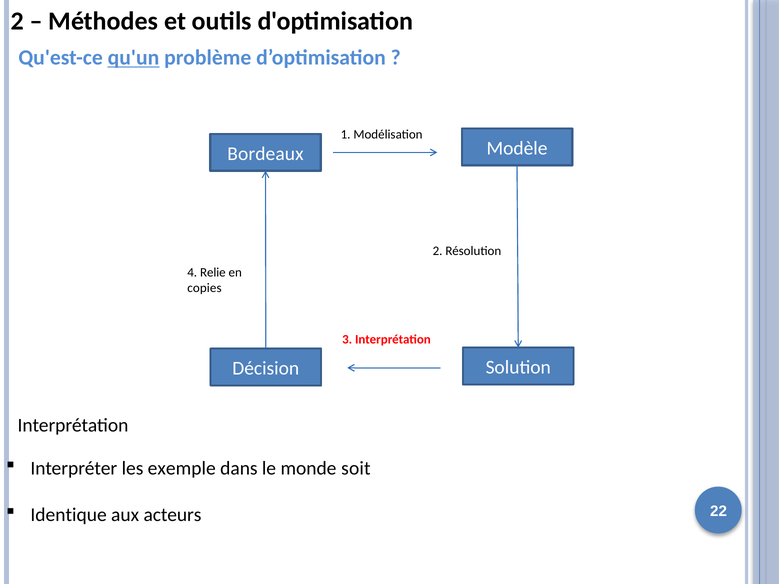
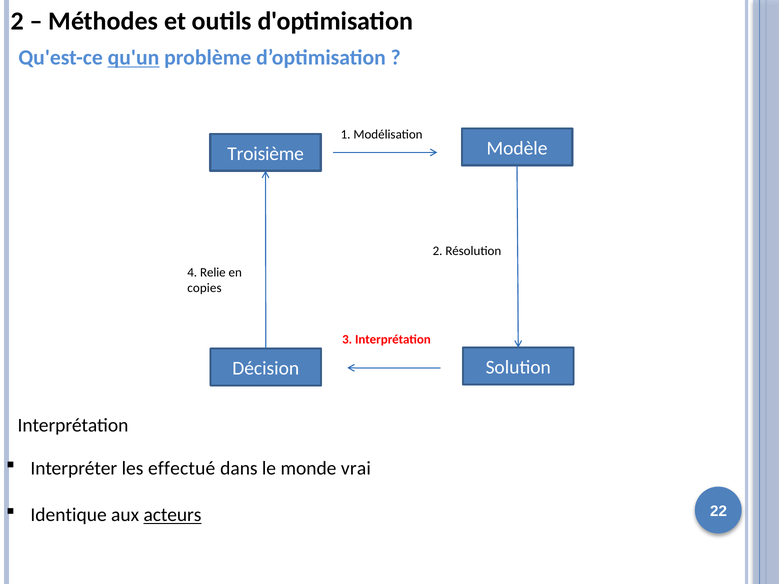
Bordeaux: Bordeaux -> Troisième (266, 154)
exemple: exemple -> effectué (182, 468)
soit: soit -> vrai (356, 468)
acteurs underline: none -> present (172, 515)
